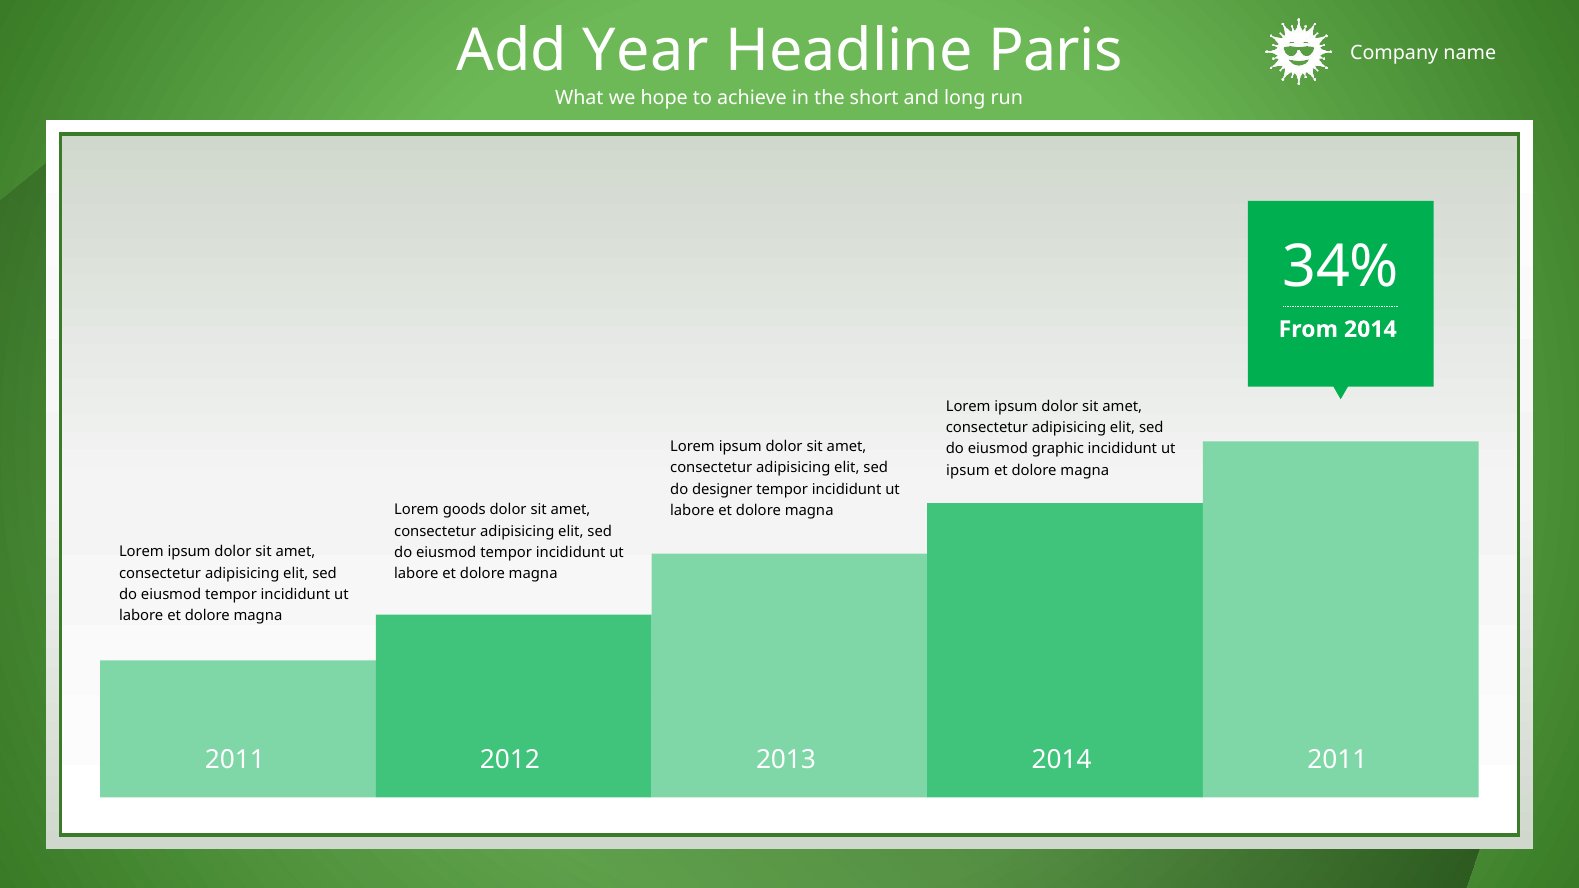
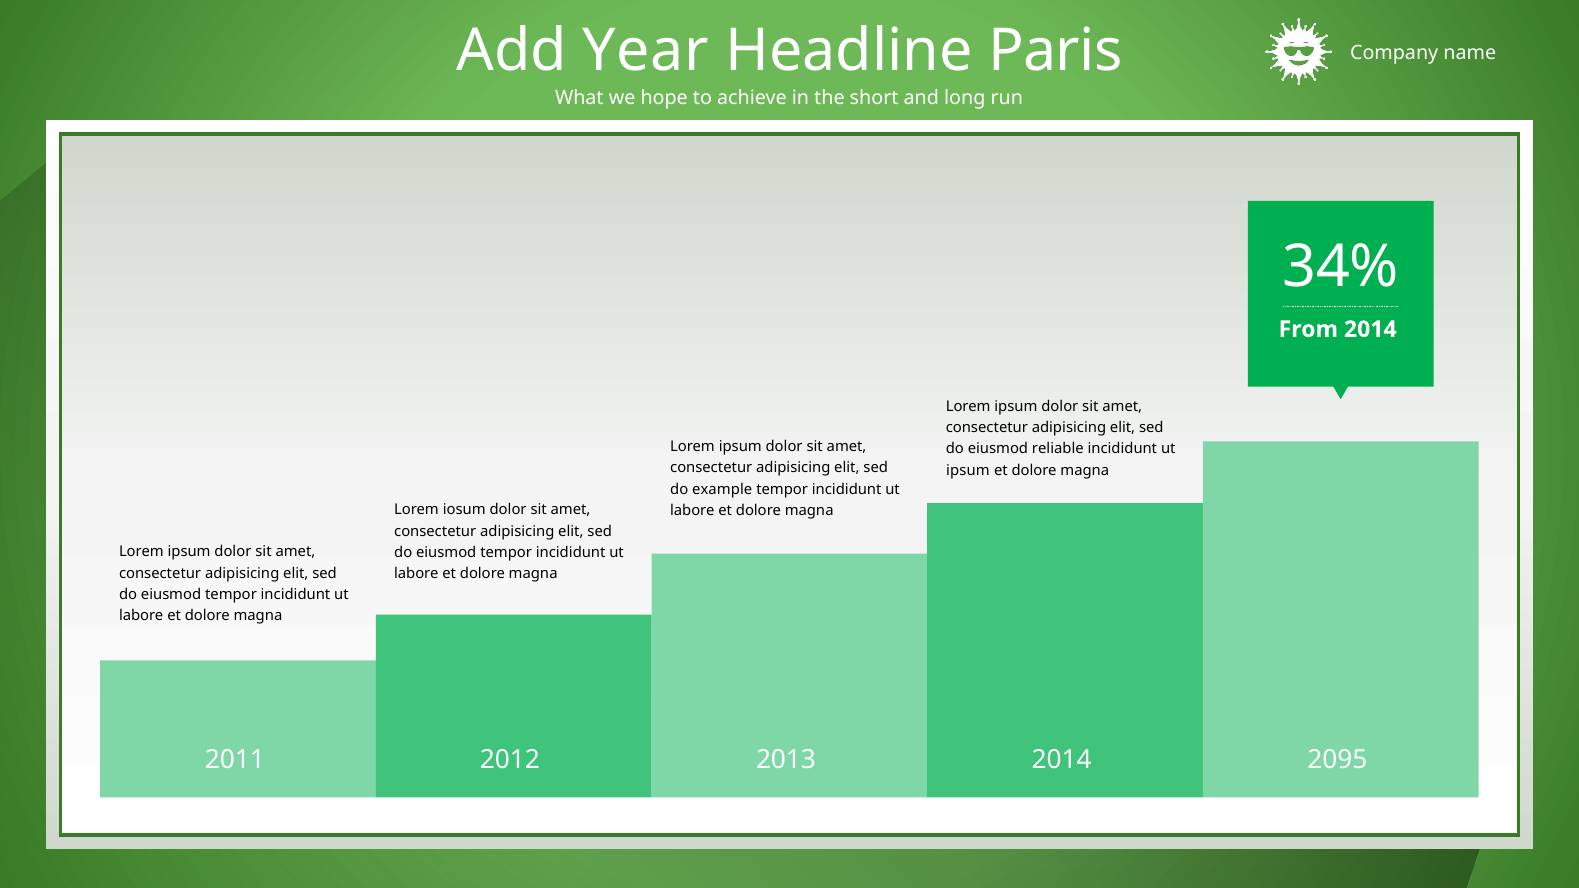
graphic: graphic -> reliable (1058, 449)
designer: designer -> example (722, 489)
goods: goods -> iosum (464, 510)
2014 2011: 2011 -> 2095 (1337, 760)
